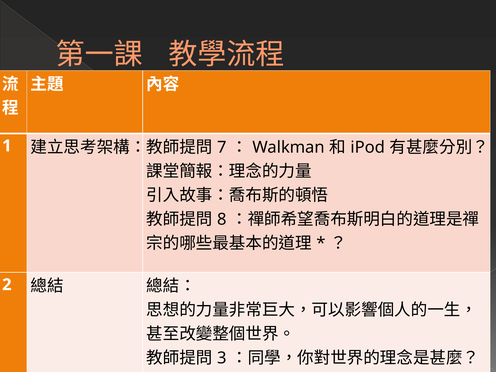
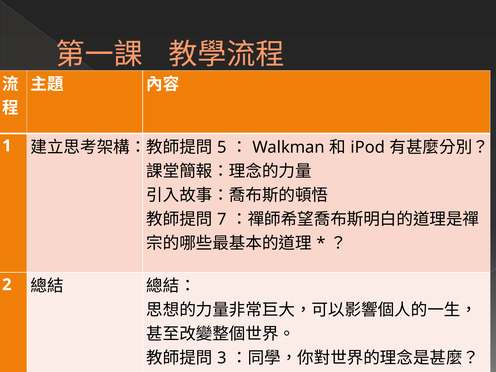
7: 7 -> 5 (222, 147)
8: 8 -> 7 (222, 219)
